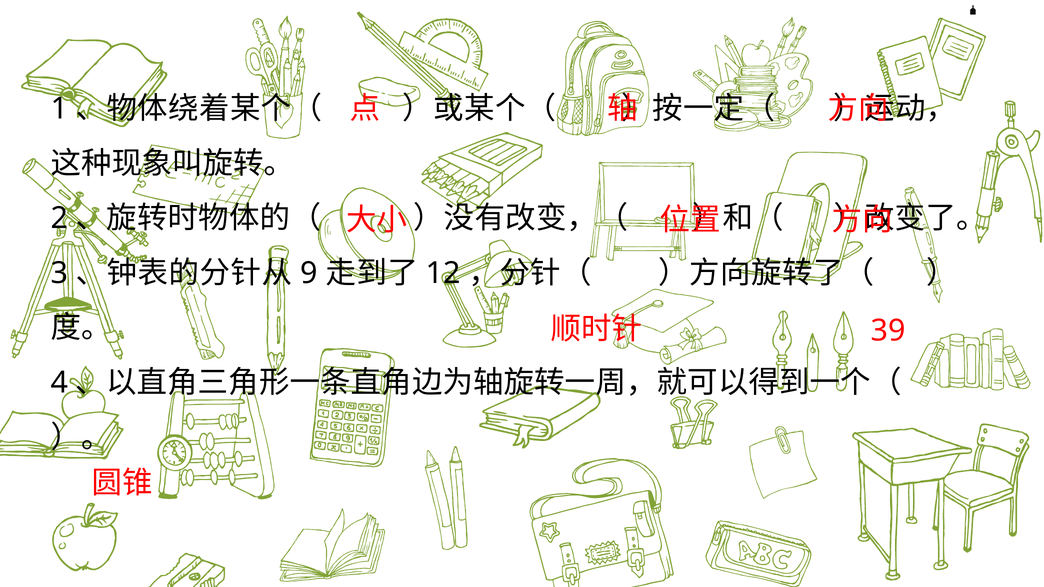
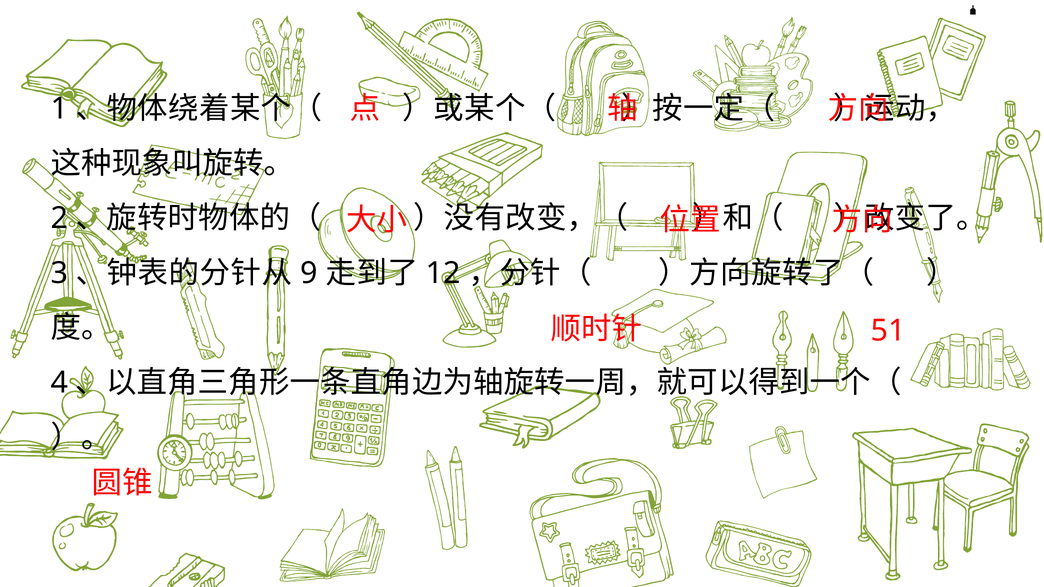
39: 39 -> 51 (888, 331)
